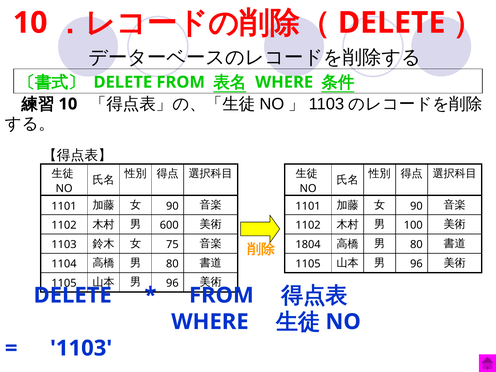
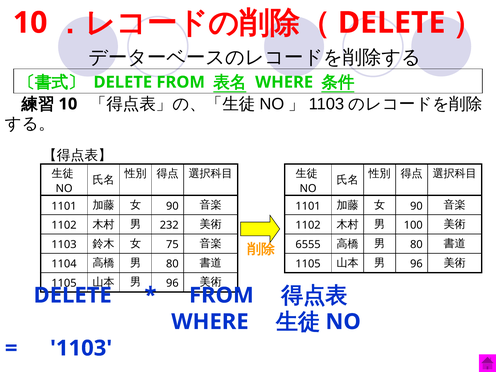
600: 600 -> 232 (169, 225)
1804: 1804 -> 6555 (308, 245)
